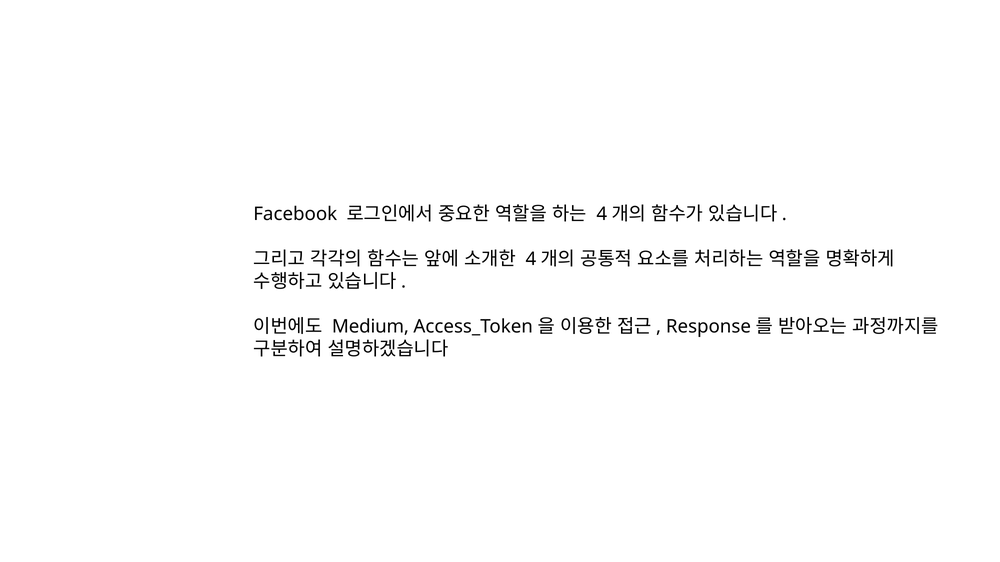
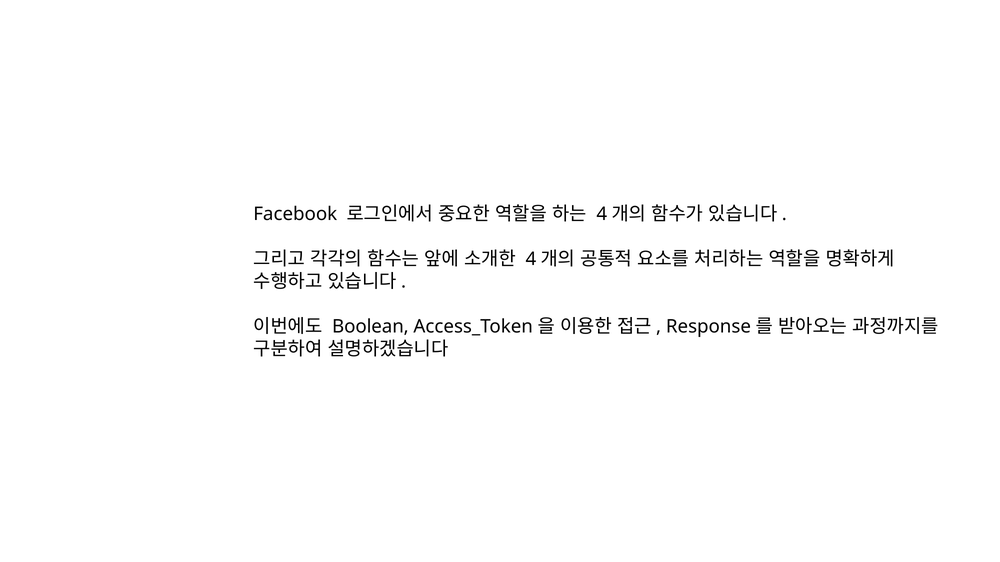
Medium: Medium -> Boolean (370, 327)
